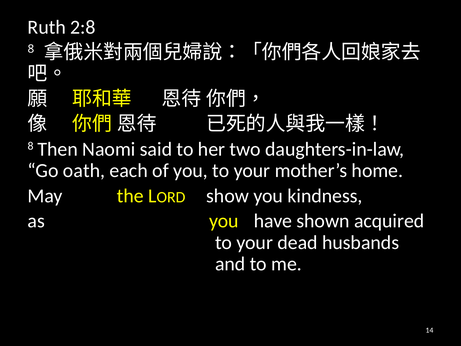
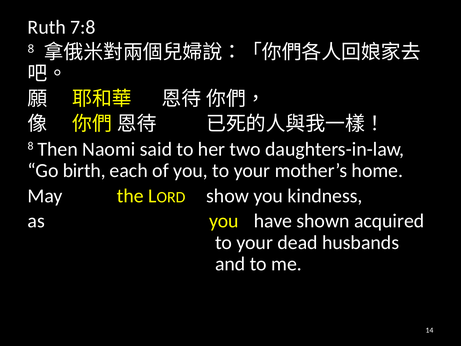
2:8: 2:8 -> 7:8 (83, 27)
oath: oath -> birth (84, 171)
